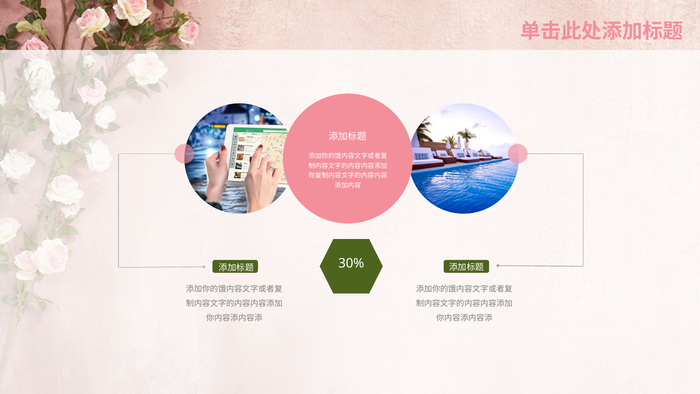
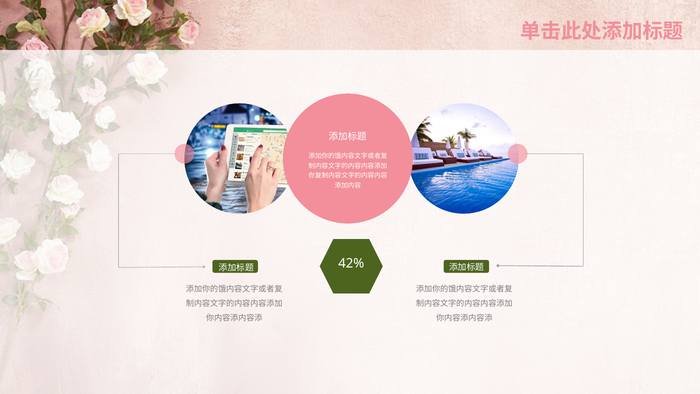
30%: 30% -> 42% (351, 263)
